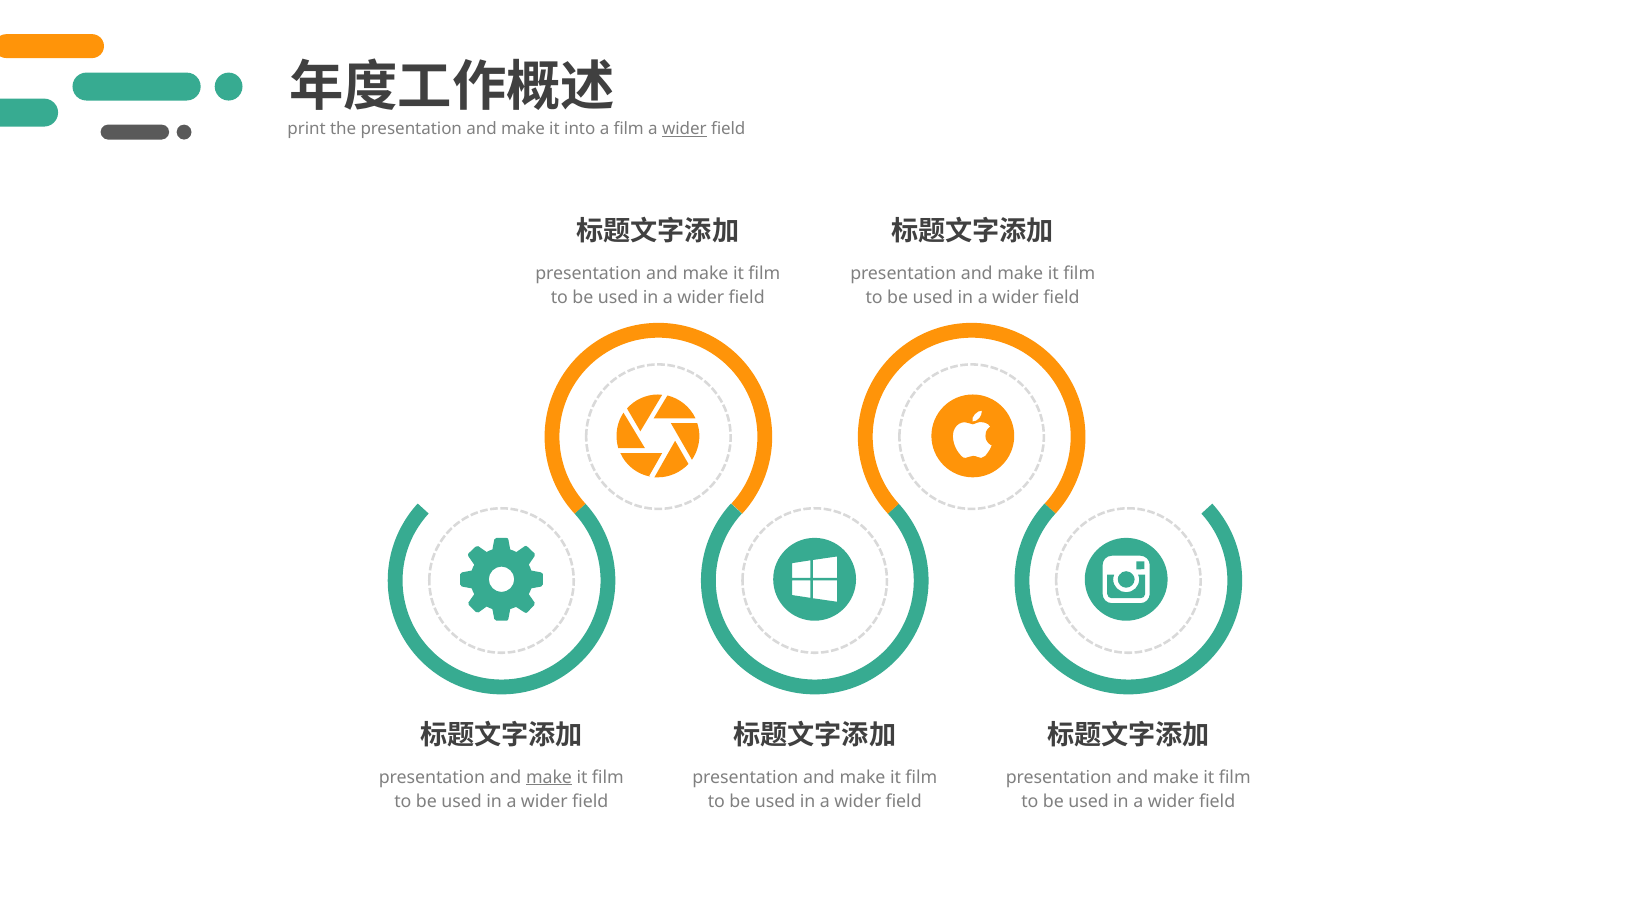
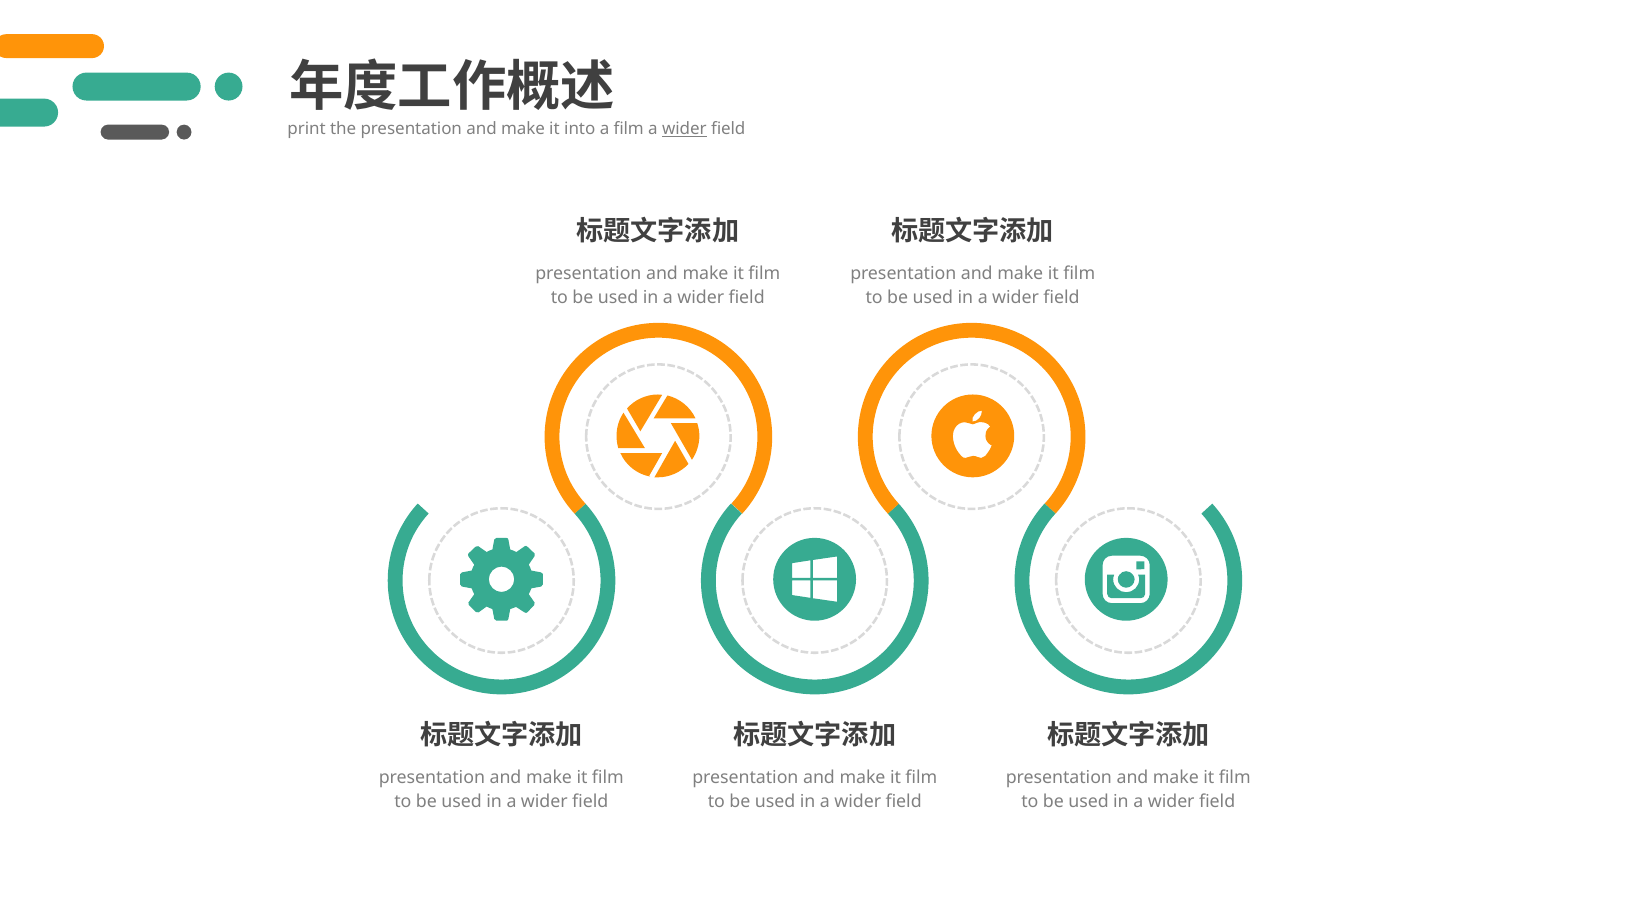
make underline: present -> none (549, 777)
